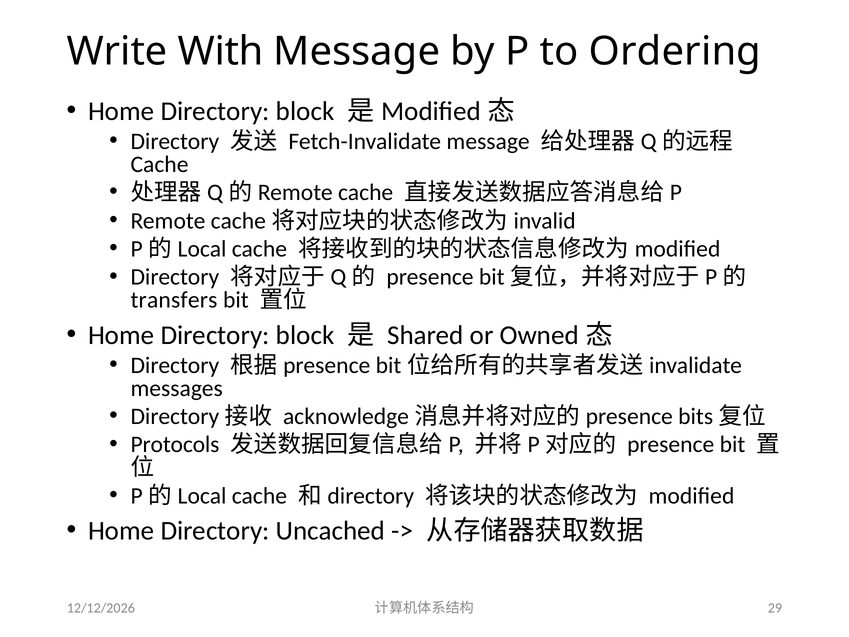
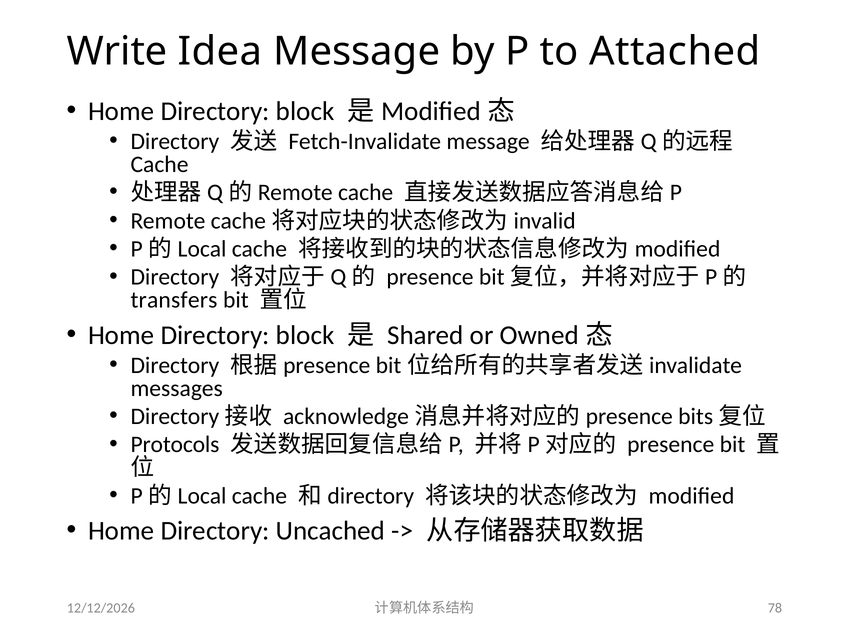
With: With -> Idea (220, 52)
Ordering: Ordering -> Attached (675, 52)
29: 29 -> 78 (775, 608)
